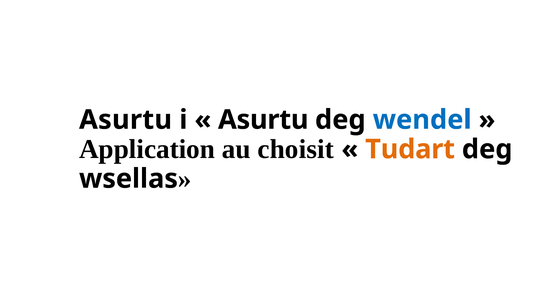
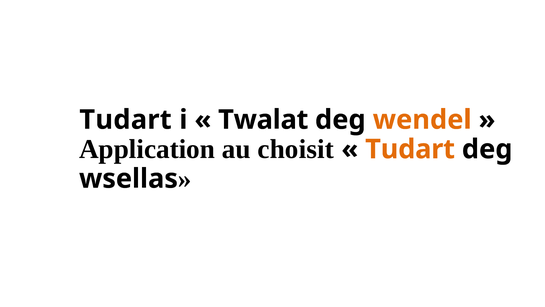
Asurtu: Asurtu -> Tudart (126, 120)
Asurtu: Asurtu -> Twalat (263, 120)
wendel colour: blue -> orange (422, 120)
